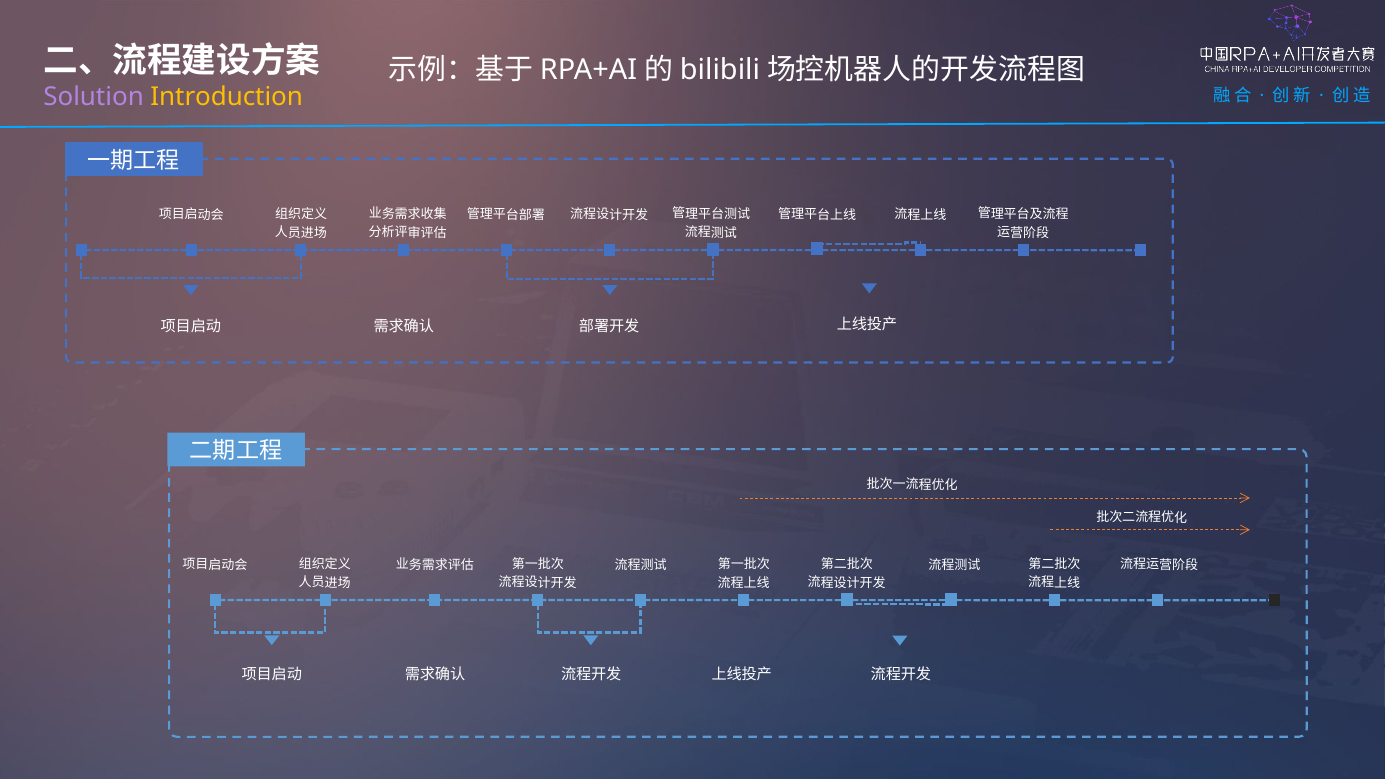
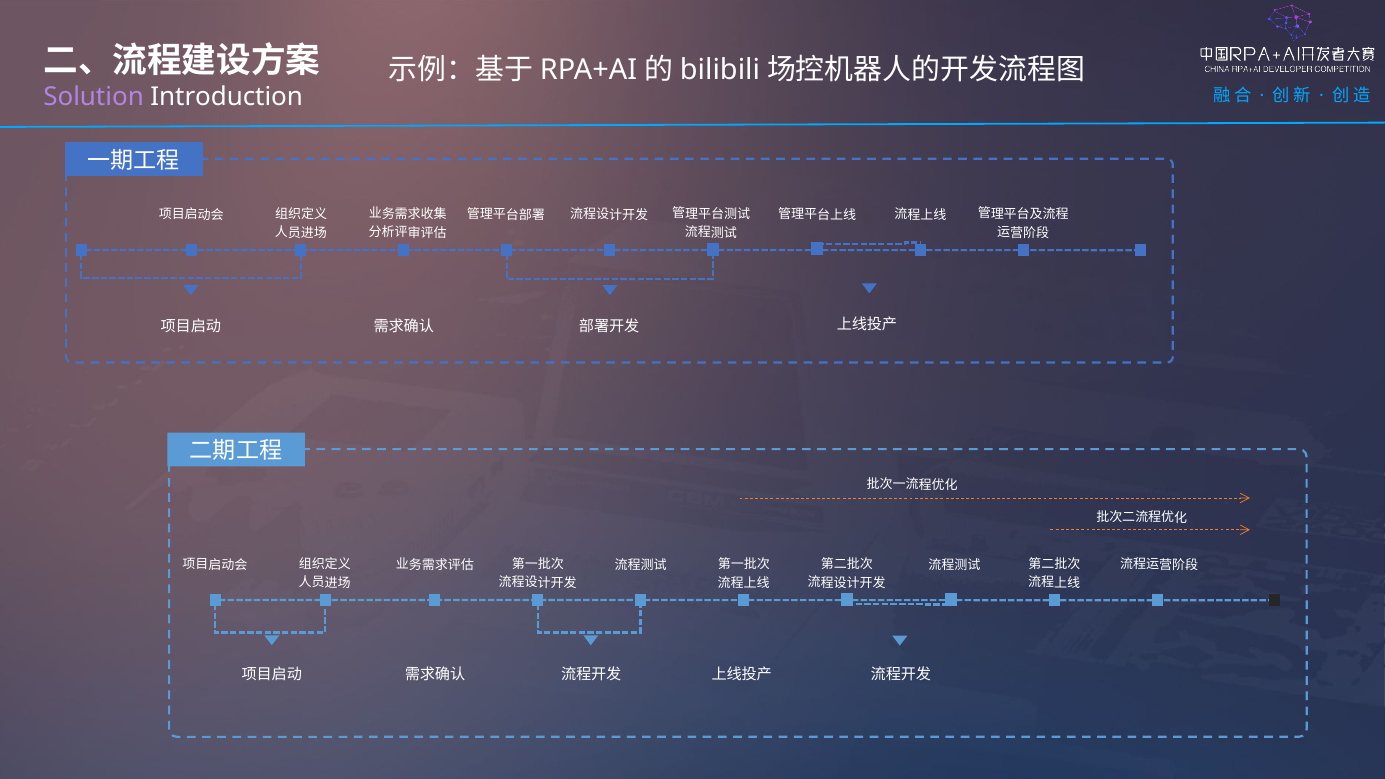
Introduction colour: yellow -> white (227, 97)
